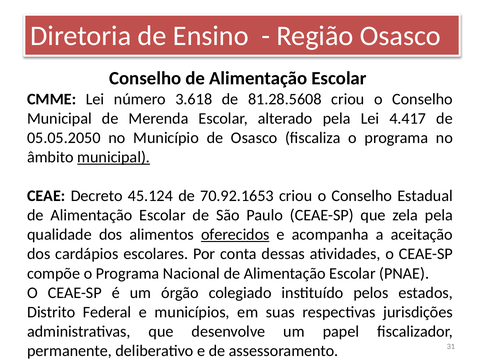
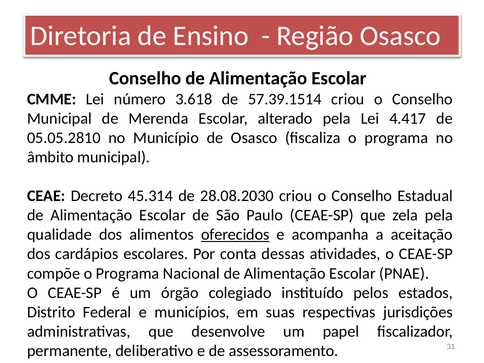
81.28.5608: 81.28.5608 -> 57.39.1514 (285, 99)
05.05.2050: 05.05.2050 -> 05.05.2810 (64, 138)
municipal underline: present -> none (114, 157)
45.124: 45.124 -> 45.314 (150, 196)
70.92.1653: 70.92.1653 -> 28.08.2030 (237, 196)
